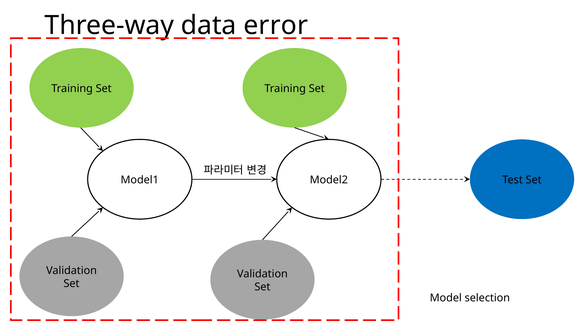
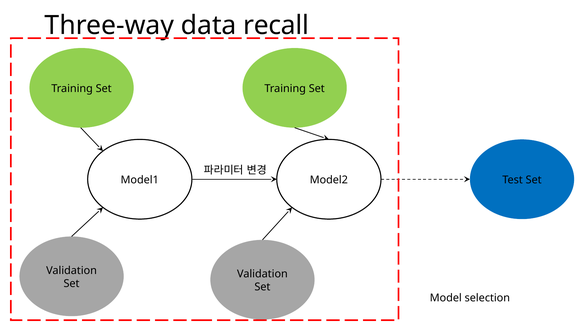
error: error -> recall (276, 25)
